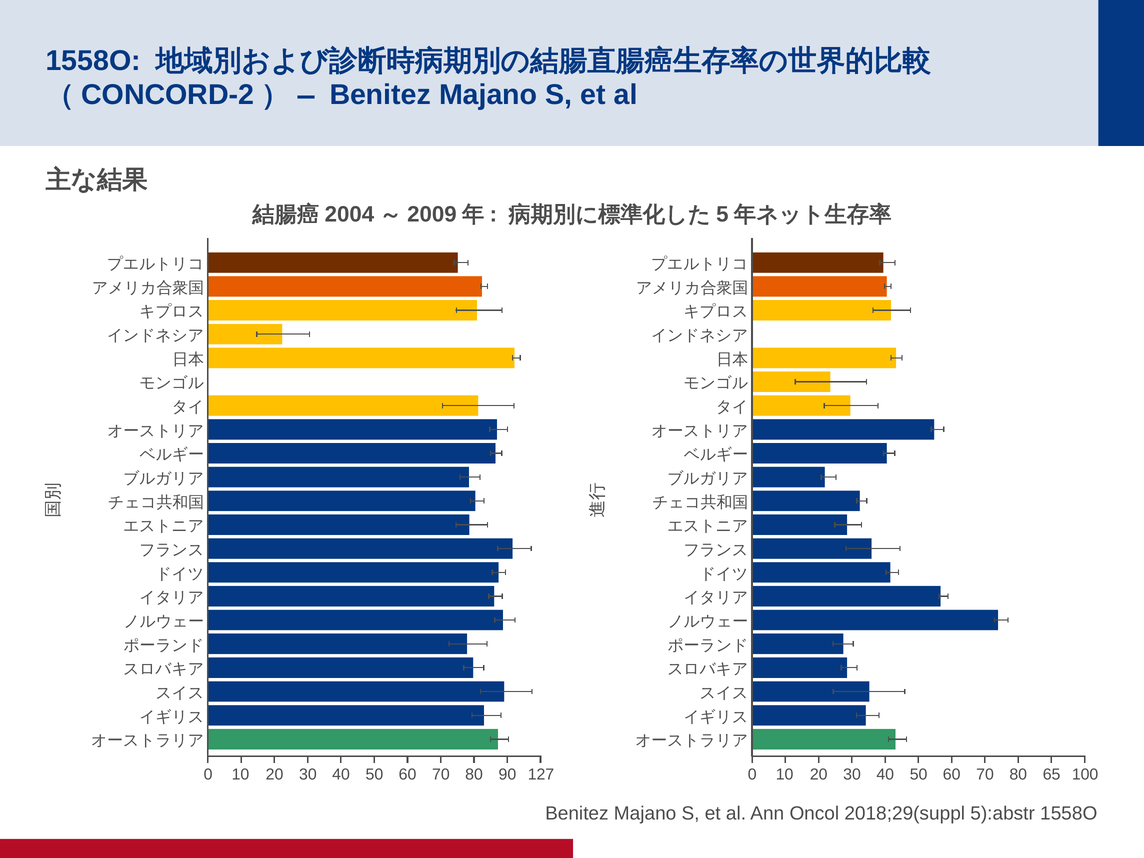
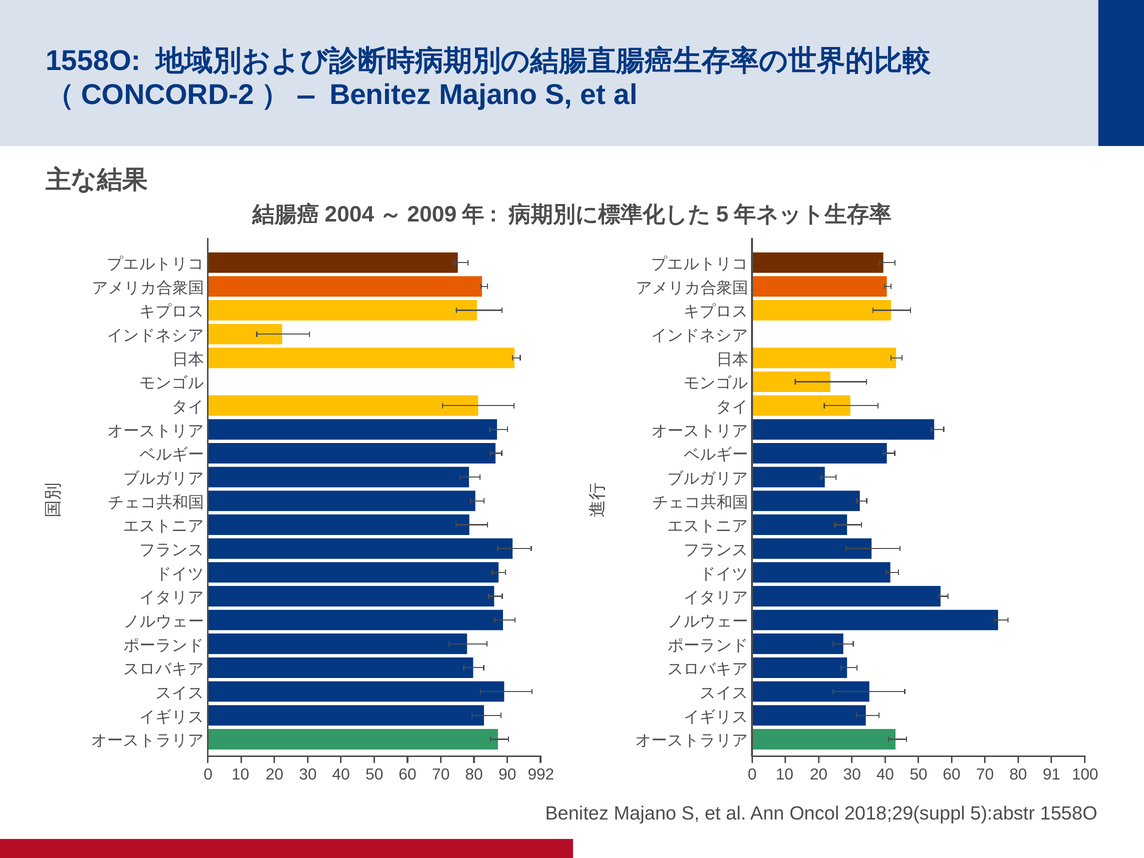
127: 127 -> 992 (541, 774)
65: 65 -> 91 (1052, 774)
